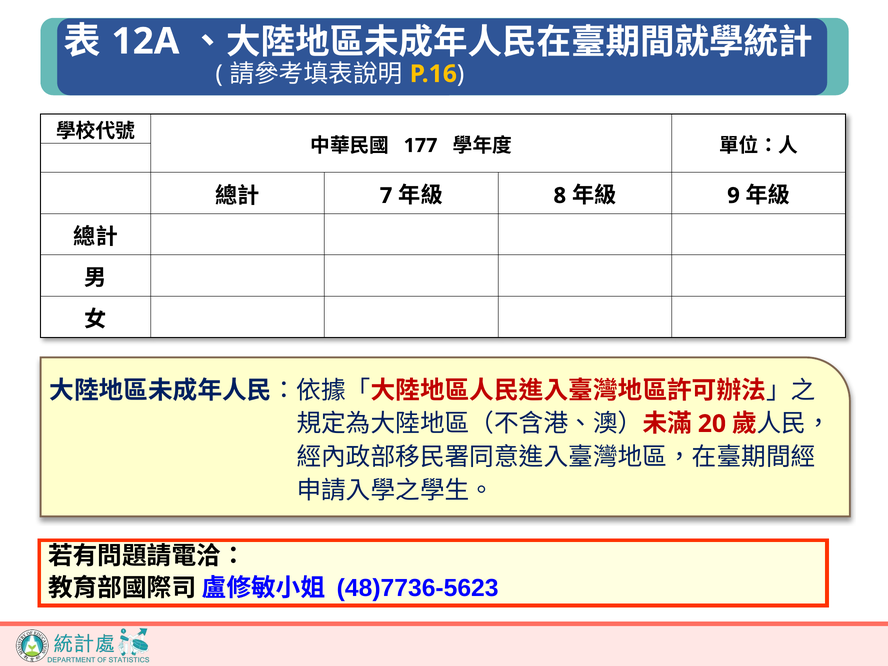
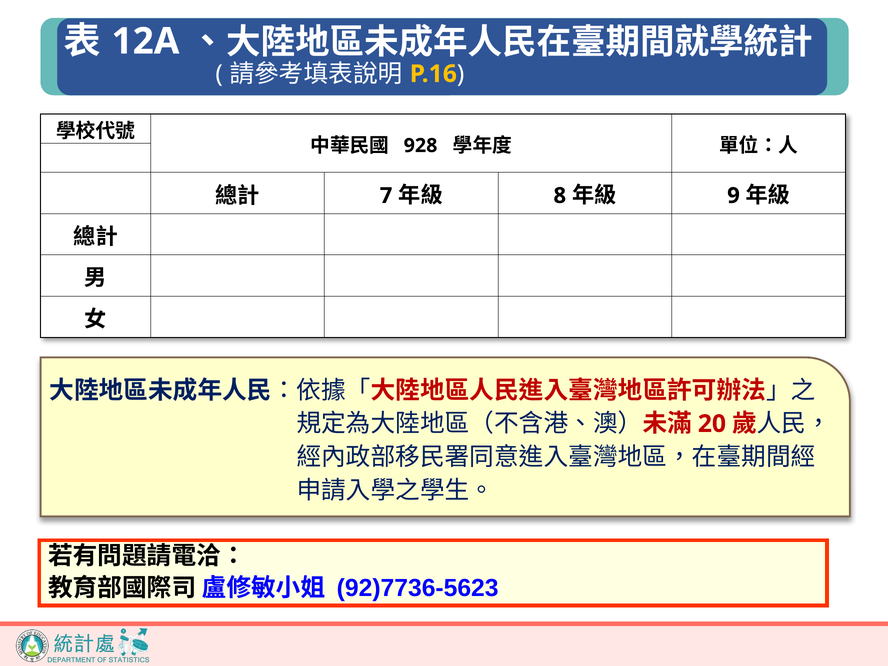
177: 177 -> 928 (421, 146)
48)7736-5623: 48)7736-5623 -> 92)7736-5623 (418, 588)
